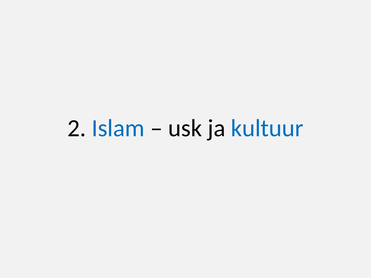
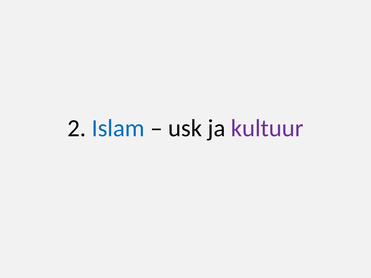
kultuur colour: blue -> purple (267, 128)
